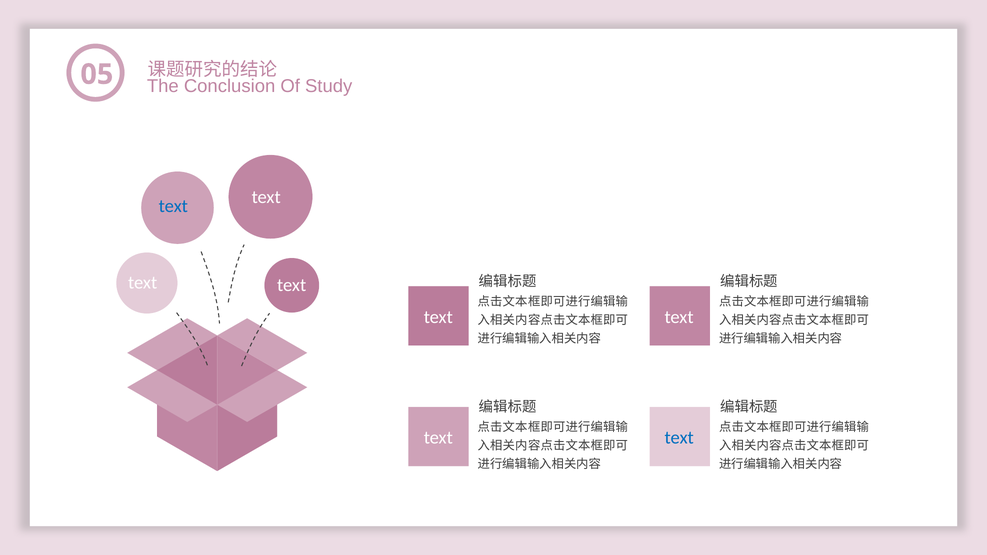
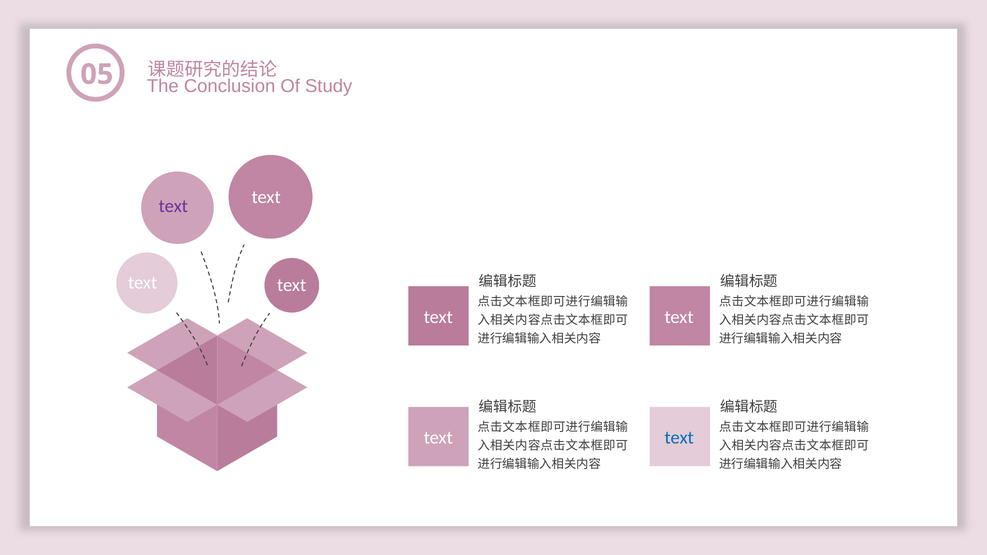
text colour: blue -> purple (173, 206)
